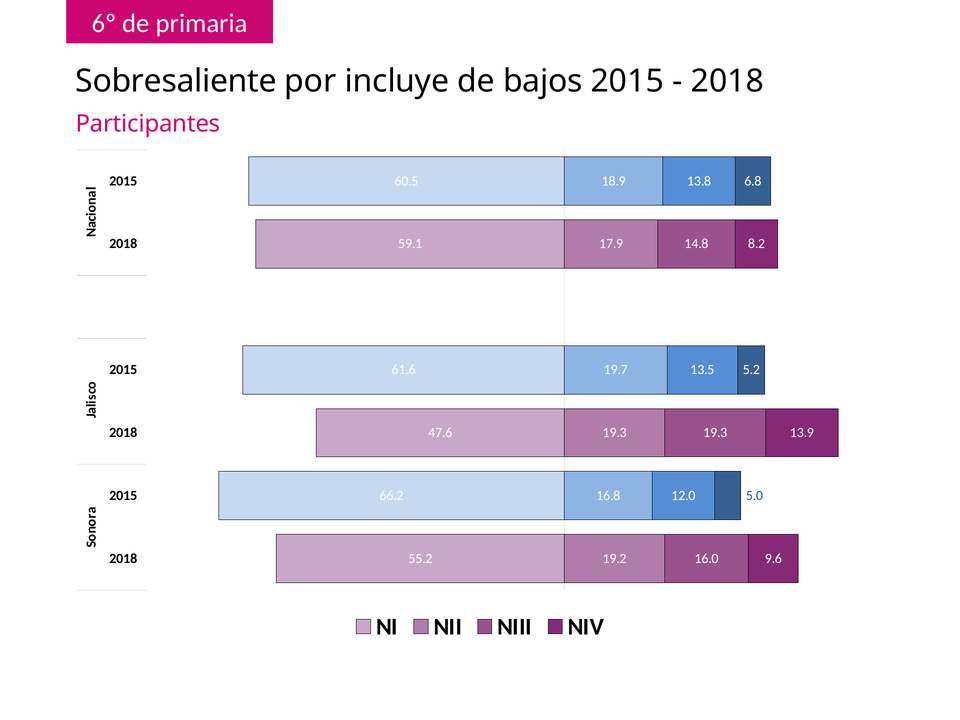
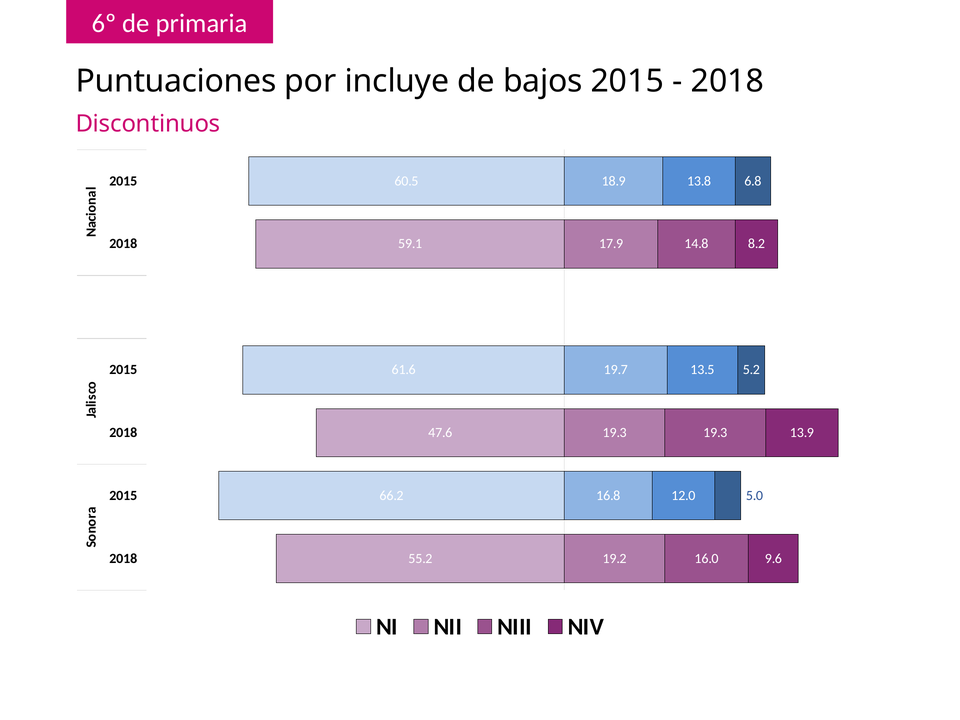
Sobresaliente: Sobresaliente -> Puntuaciones (176, 81)
Participantes: Participantes -> Discontinuos (148, 124)
